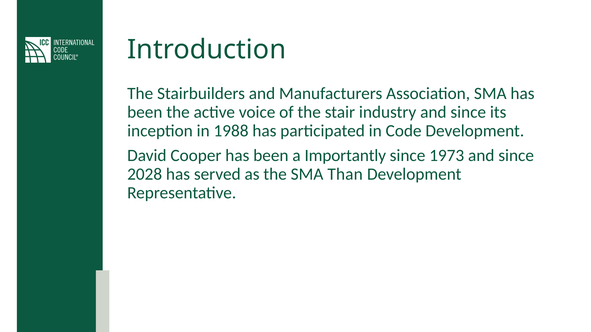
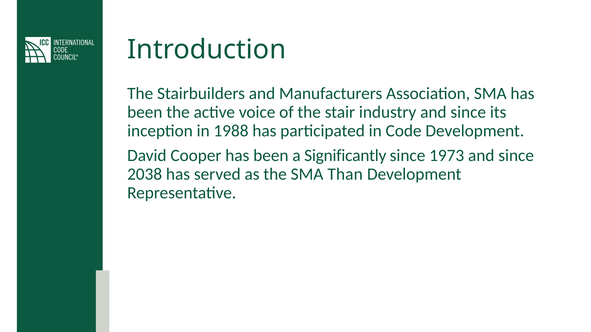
Importantly: Importantly -> Significantly (345, 156)
2028: 2028 -> 2038 (145, 174)
